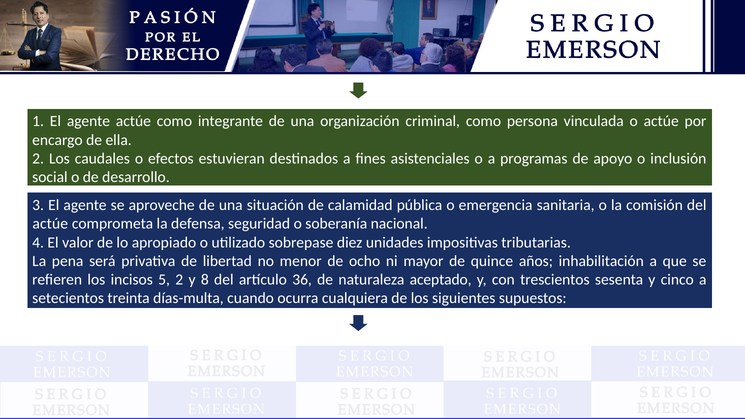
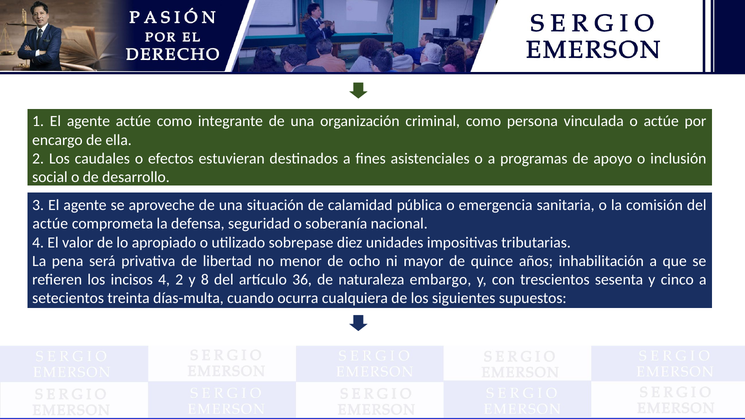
incisos 5: 5 -> 4 (164, 280)
aceptado: aceptado -> embargo (441, 280)
